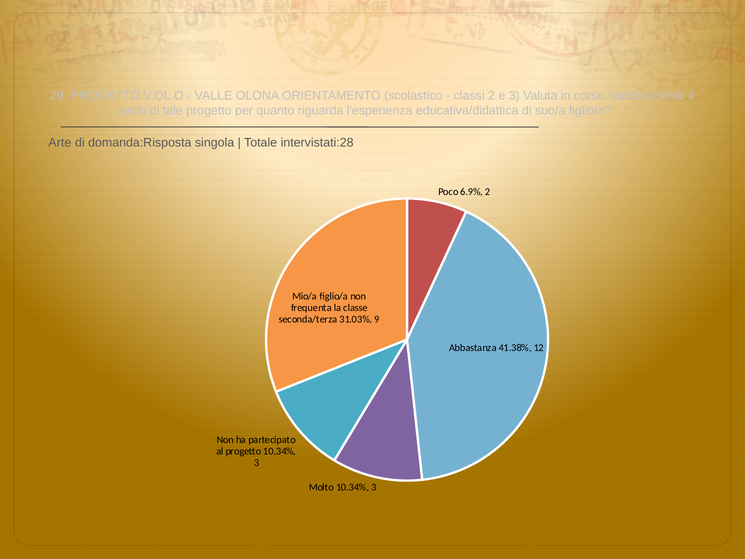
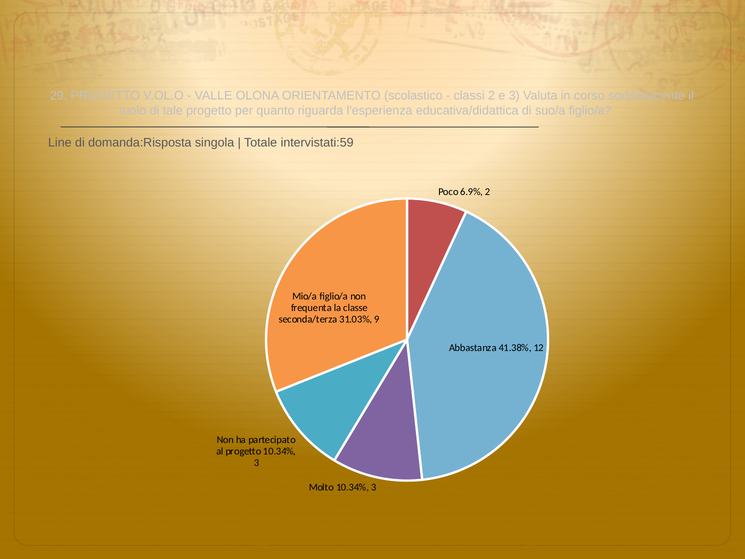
Arte: Arte -> Line (60, 142)
intervistati:28: intervistati:28 -> intervistati:59 (317, 142)
